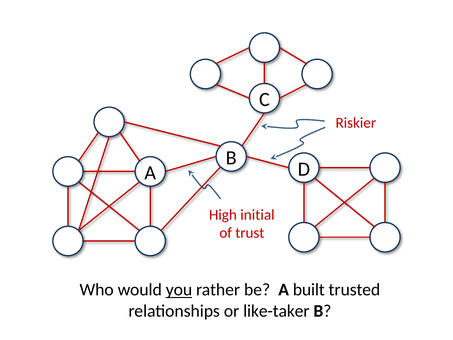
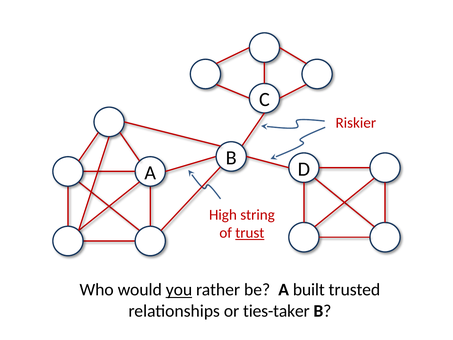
initial: initial -> string (258, 215)
trust underline: none -> present (250, 233)
like-taker: like-taker -> ties-taker (276, 311)
